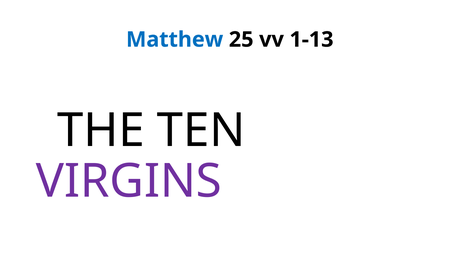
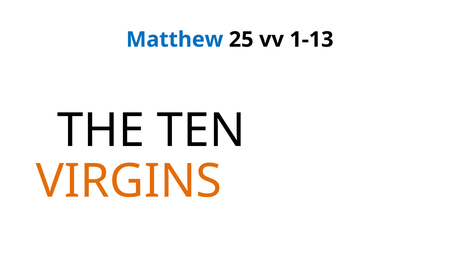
VIRGINS colour: purple -> orange (129, 182)
